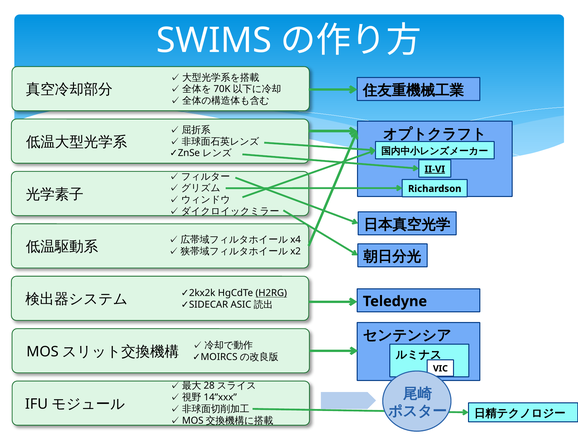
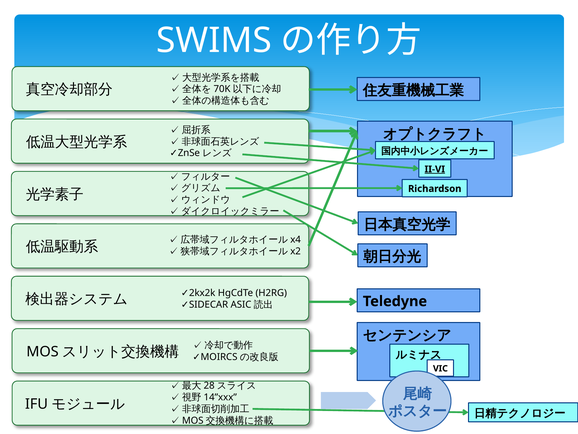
H2RG underline: present -> none (271, 293)
